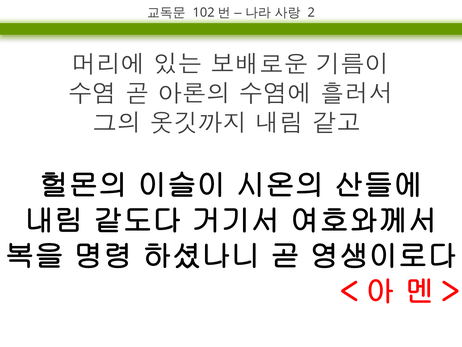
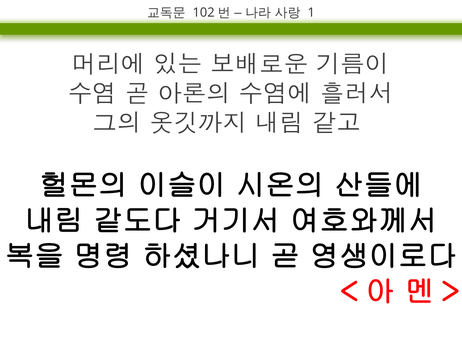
2: 2 -> 1 (311, 12)
